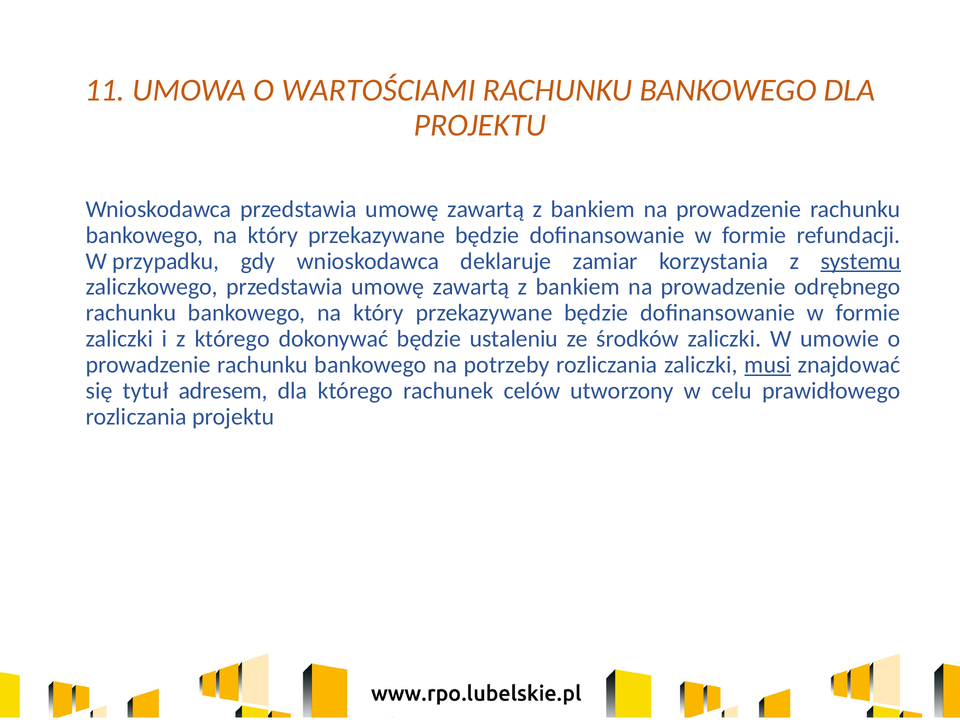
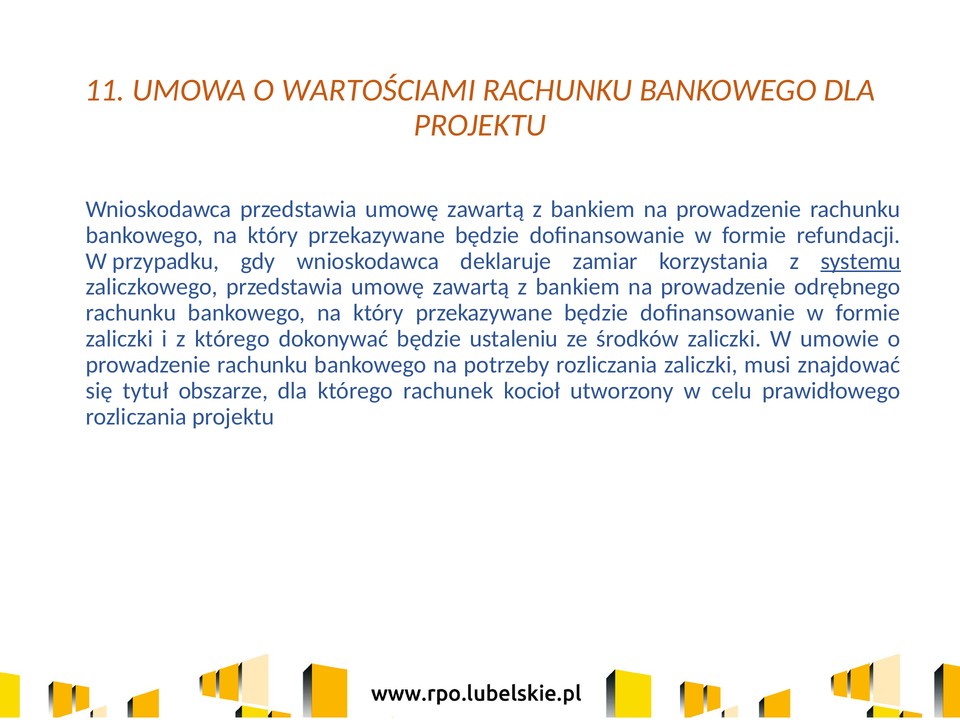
musi underline: present -> none (768, 365)
adresem: adresem -> obszarze (223, 391)
celów: celów -> kocioł (532, 391)
